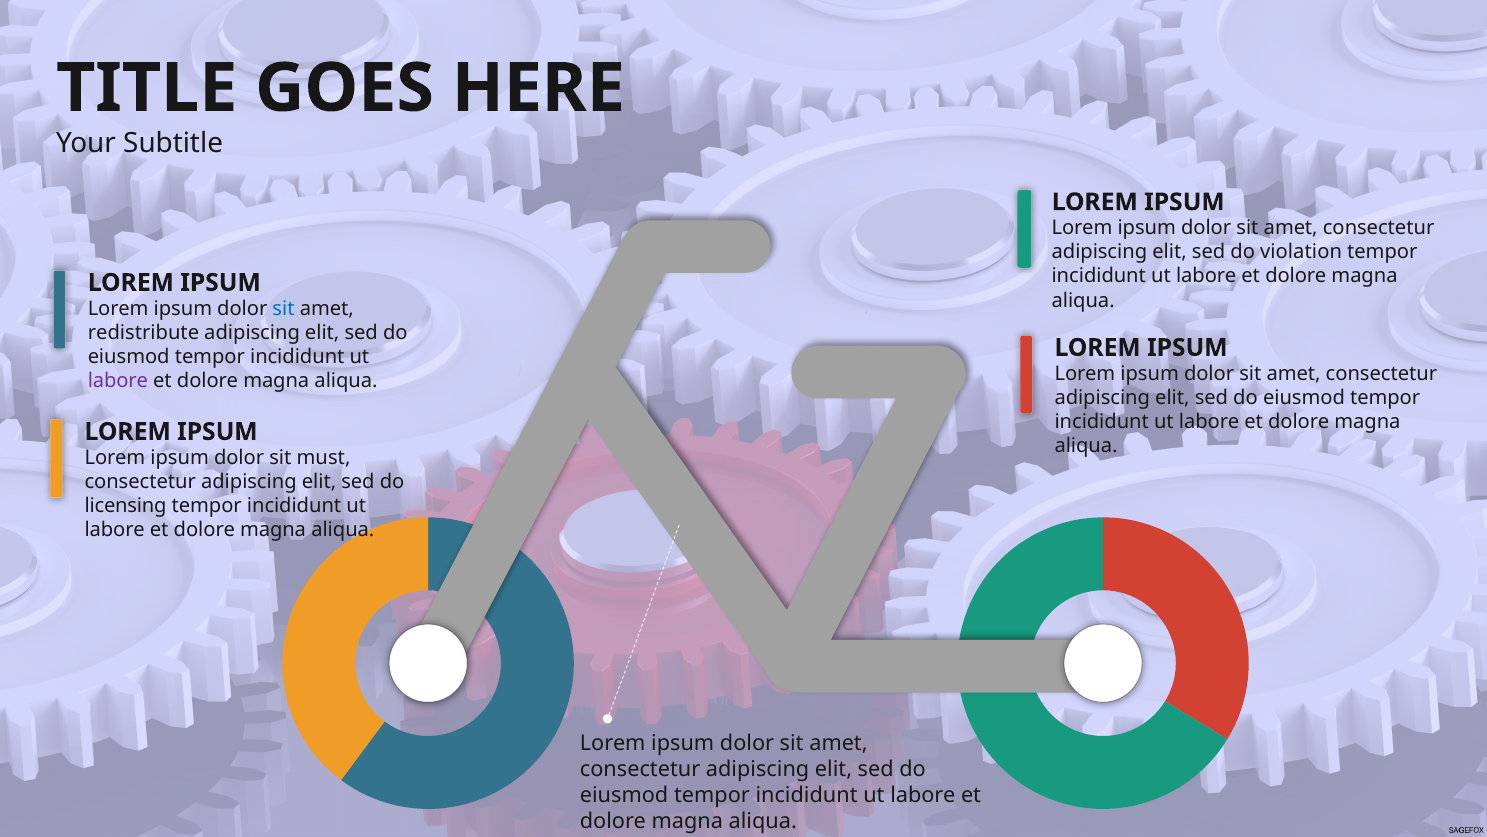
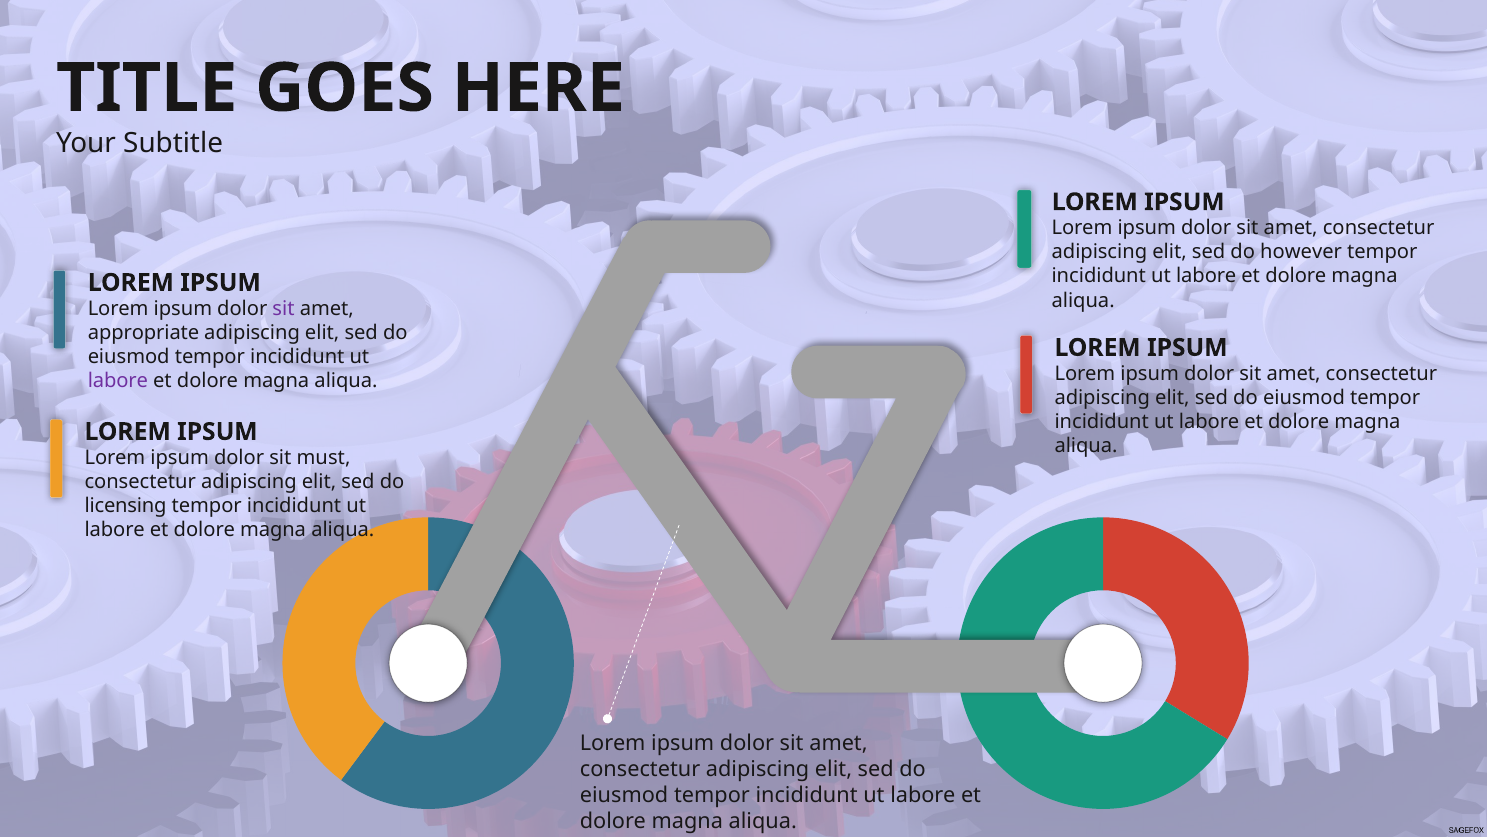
violation: violation -> however (1301, 252)
sit colour: blue -> purple (284, 308)
redistribute: redistribute -> appropriate (144, 332)
